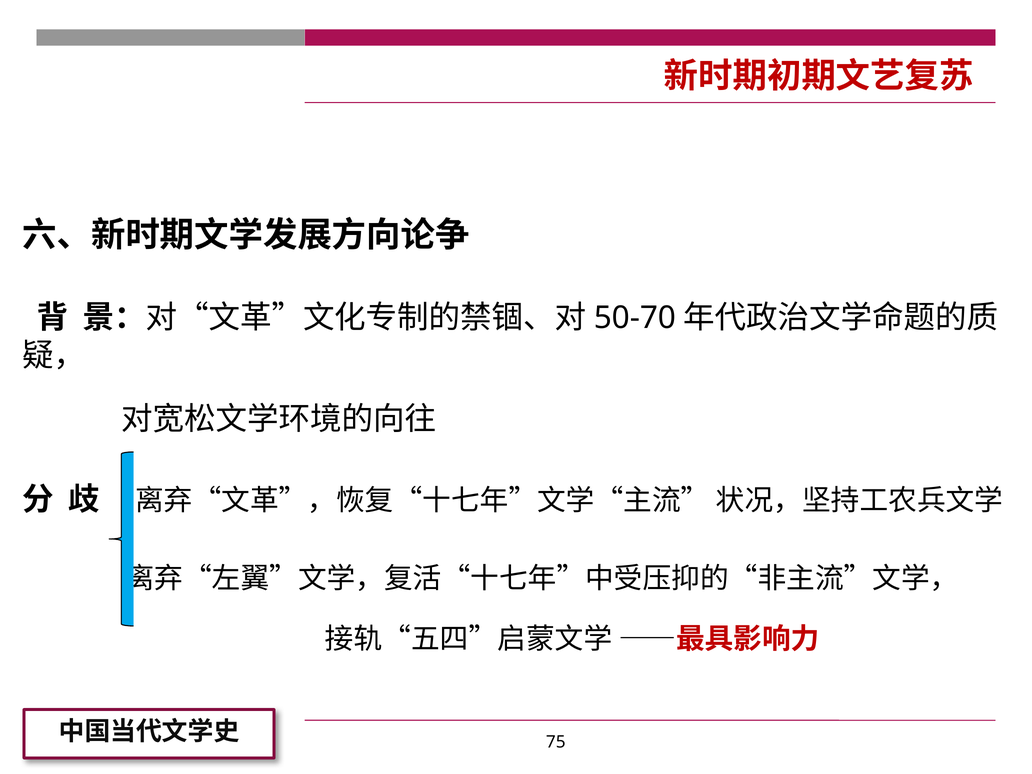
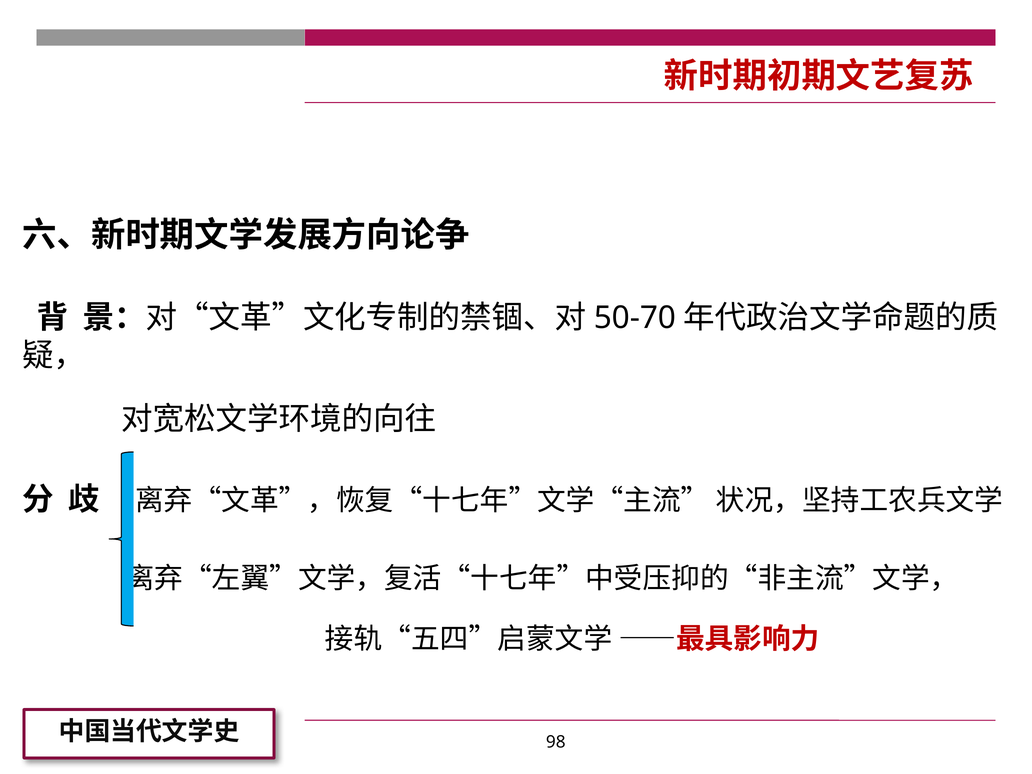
75: 75 -> 98 (556, 742)
